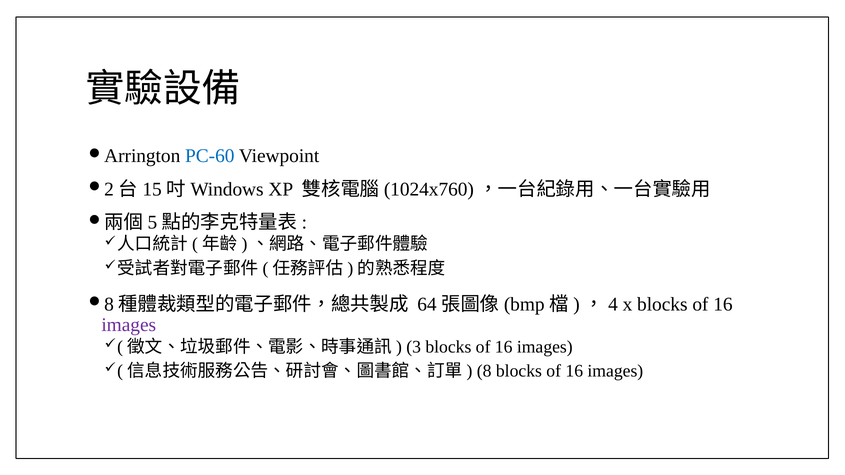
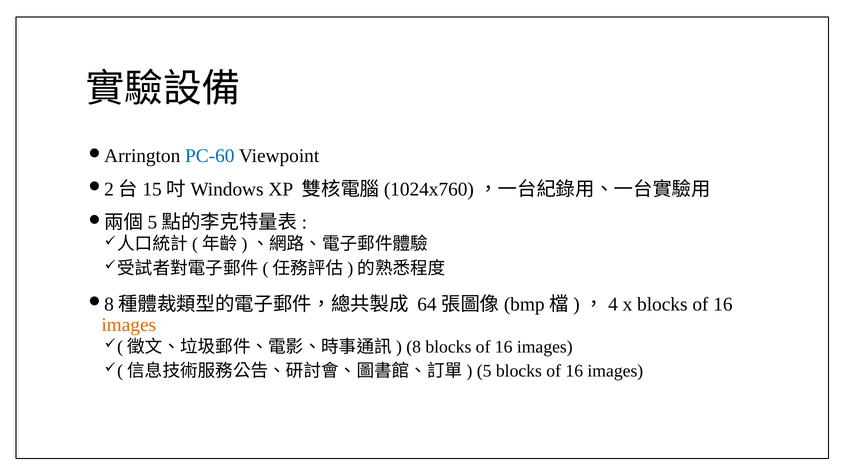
images colour: purple -> orange (129, 325)
3: 3 -> 8 (414, 347)
8: 8 -> 5 (484, 371)
